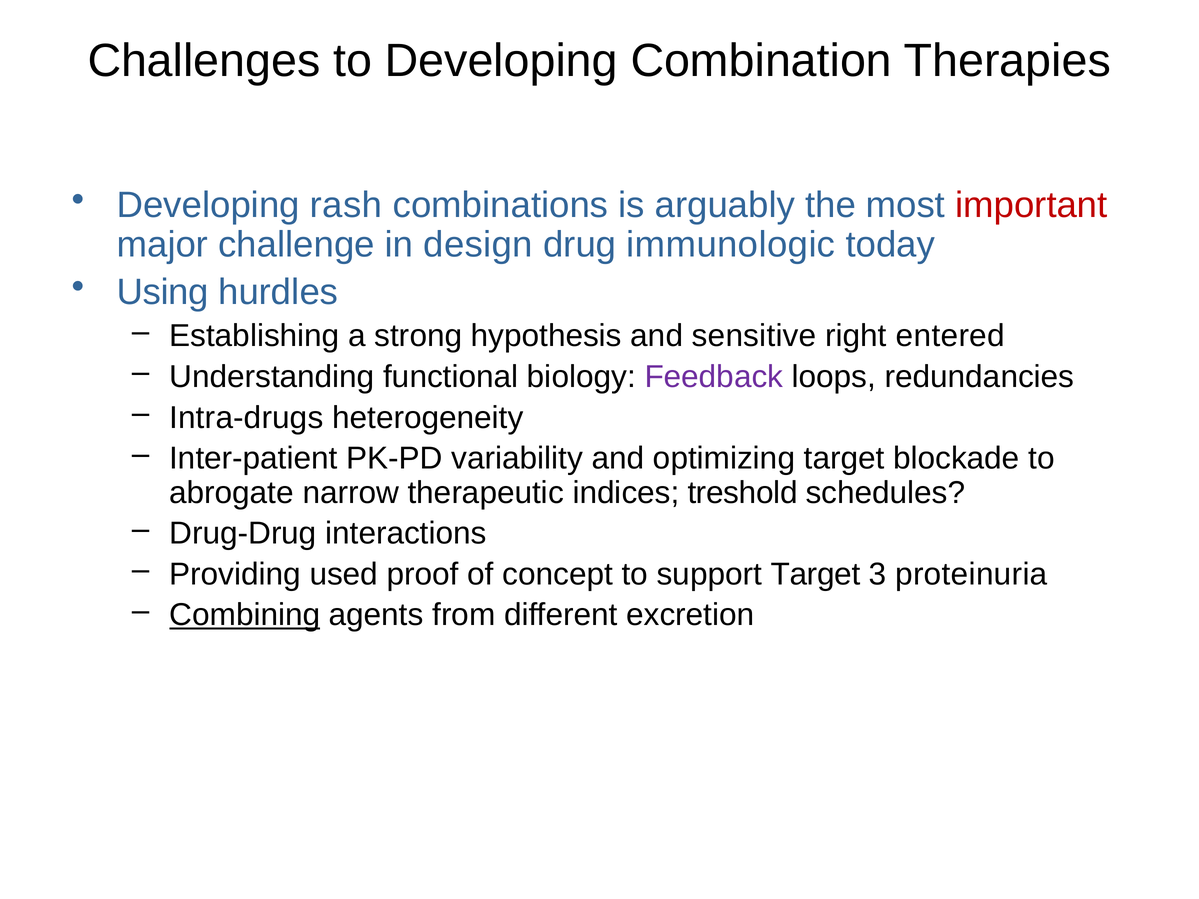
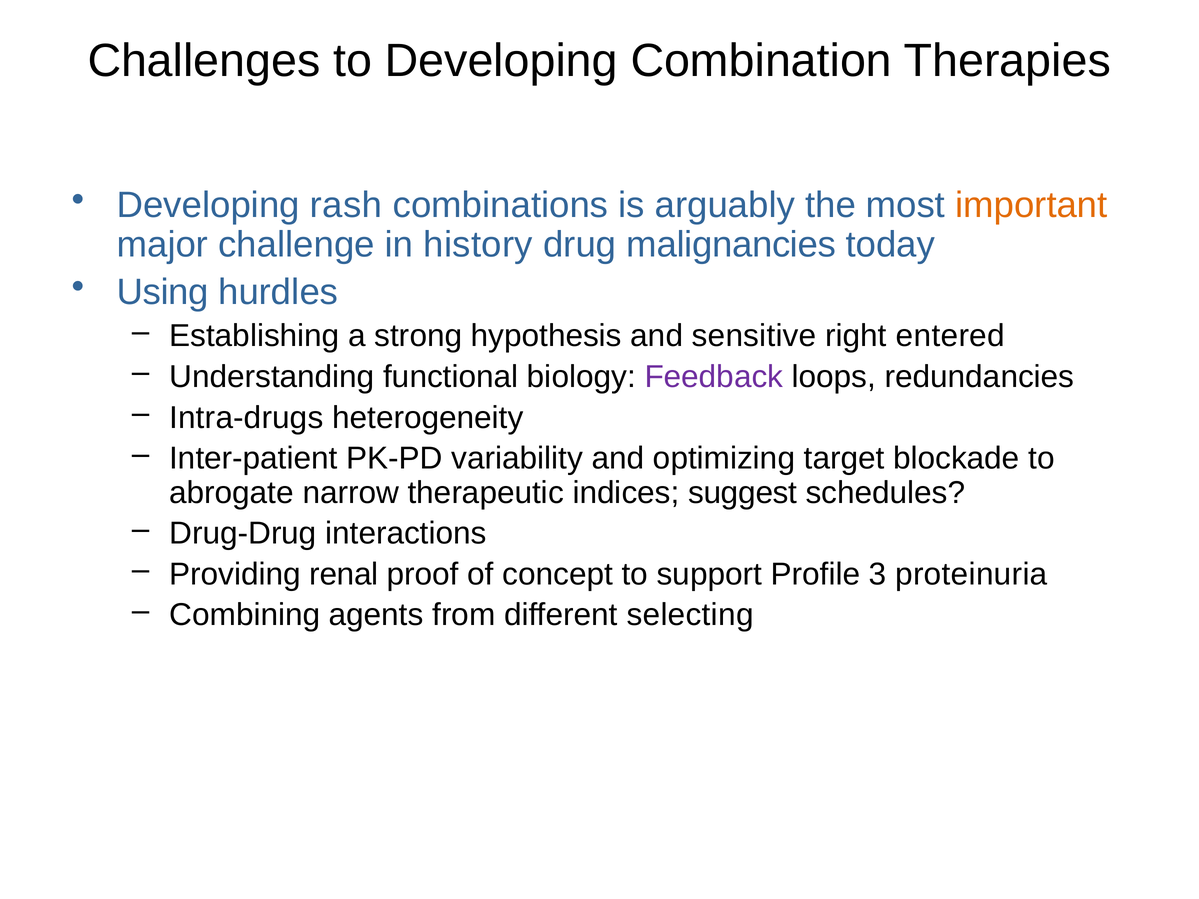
important colour: red -> orange (1031, 205)
design: design -> history (478, 245)
immunologic: immunologic -> malignancies (731, 245)
treshold: treshold -> suggest (743, 493)
used: used -> renal (344, 574)
support Target: Target -> Profile (815, 574)
Combining underline: present -> none (245, 615)
excretion: excretion -> selecting (690, 615)
